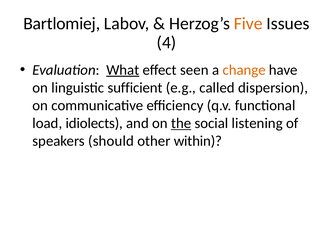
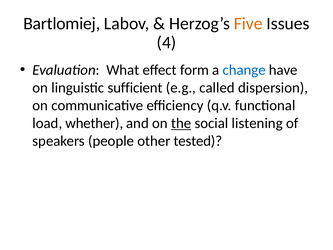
What underline: present -> none (123, 70)
seen: seen -> form (194, 70)
change colour: orange -> blue (244, 70)
idiolects: idiolects -> whether (94, 123)
should: should -> people (111, 141)
within: within -> tested (198, 141)
